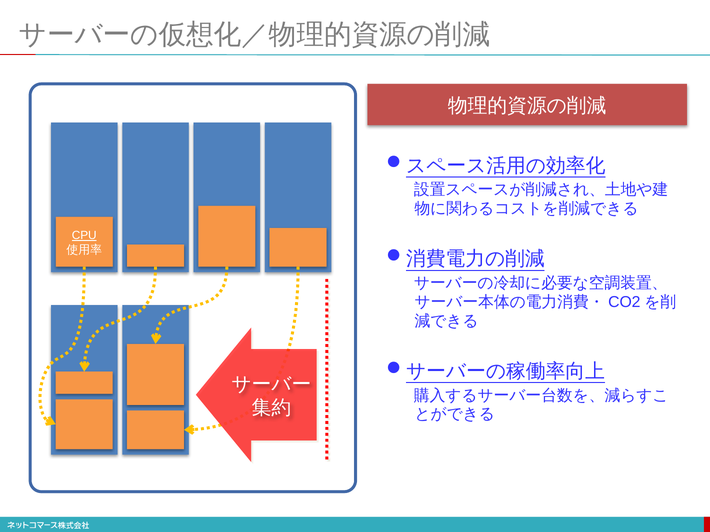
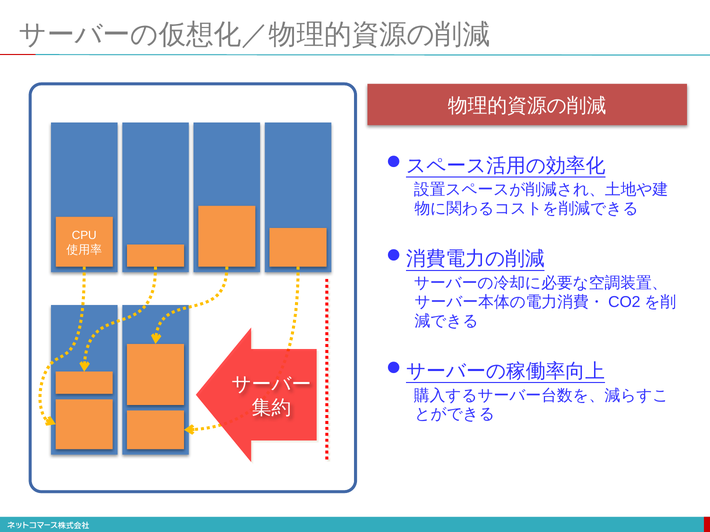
CPU underline: present -> none (84, 236)
